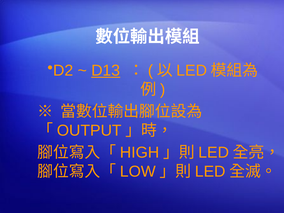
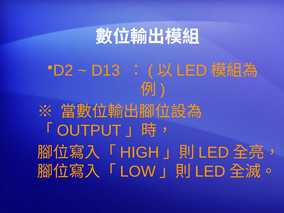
D13 underline: present -> none (106, 70)
